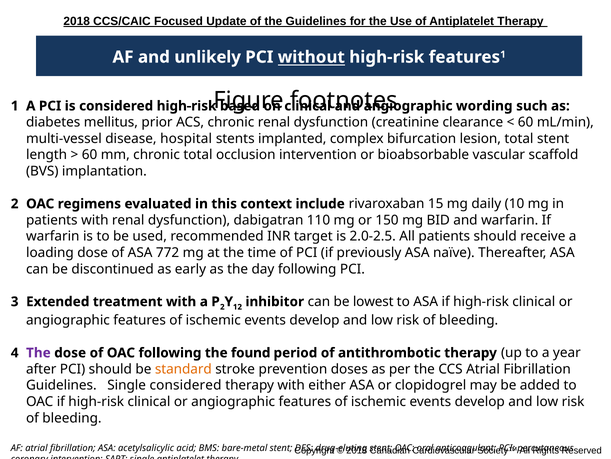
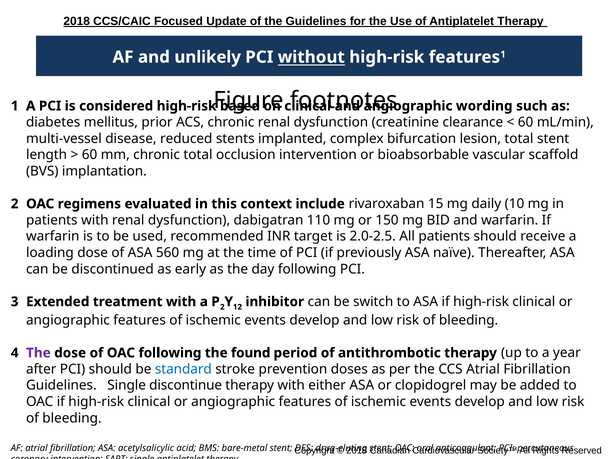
hospital: hospital -> reduced (186, 138)
772: 772 -> 560 (168, 252)
lowest: lowest -> switch (373, 301)
standard colour: orange -> blue (183, 369)
Single considered: considered -> discontinue (186, 385)
